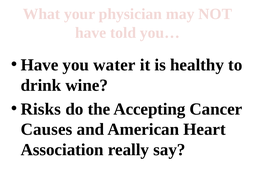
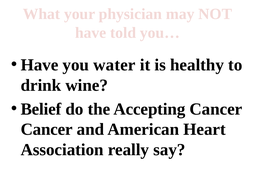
Risks: Risks -> Belief (41, 109)
Causes: Causes -> Cancer (47, 130)
